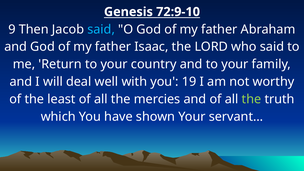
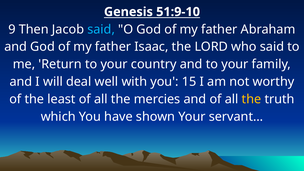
72:9-10: 72:9-10 -> 51:9-10 (178, 12)
19: 19 -> 15 (189, 82)
the colour: light green -> yellow (251, 99)
